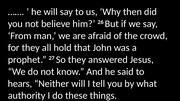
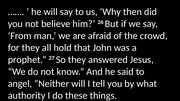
hears: hears -> angel (20, 84)
